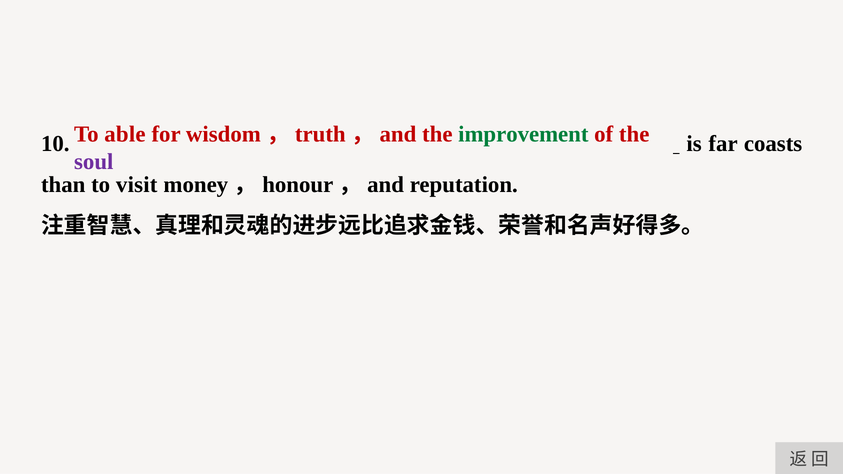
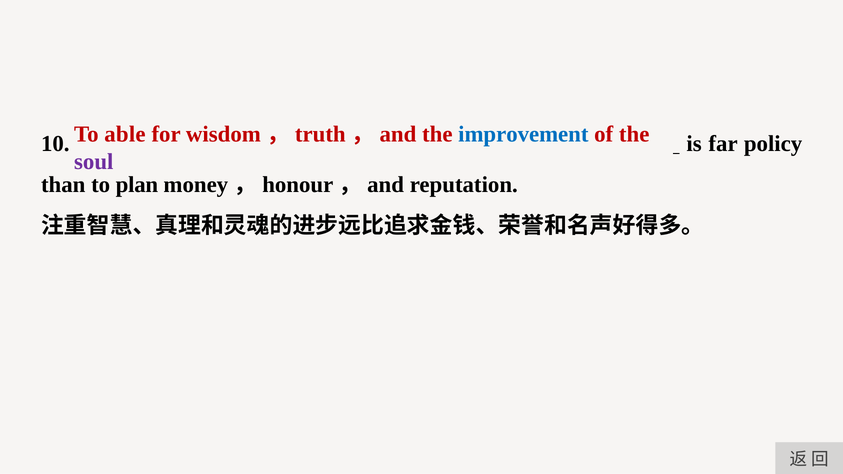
improvement colour: green -> blue (523, 134)
coasts: coasts -> policy (773, 144)
visit: visit -> plan (137, 185)
